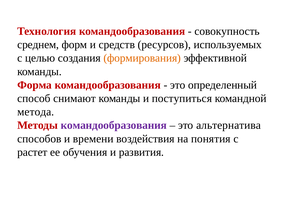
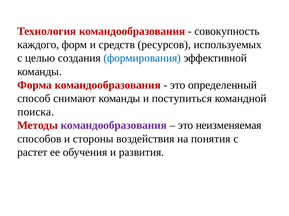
среднем: среднем -> каждого (38, 45)
формирования colour: orange -> blue (142, 58)
метода: метода -> поиска (36, 112)
альтернатива: альтернатива -> неизменяемая (229, 126)
времени: времени -> стороны (93, 139)
